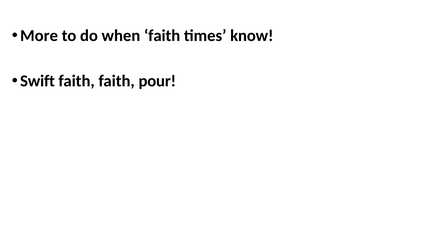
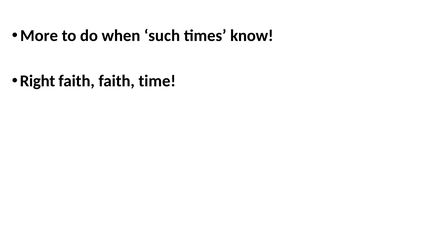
when faith: faith -> such (162, 36)
Swift: Swift -> Right (38, 81)
pour: pour -> time (157, 81)
